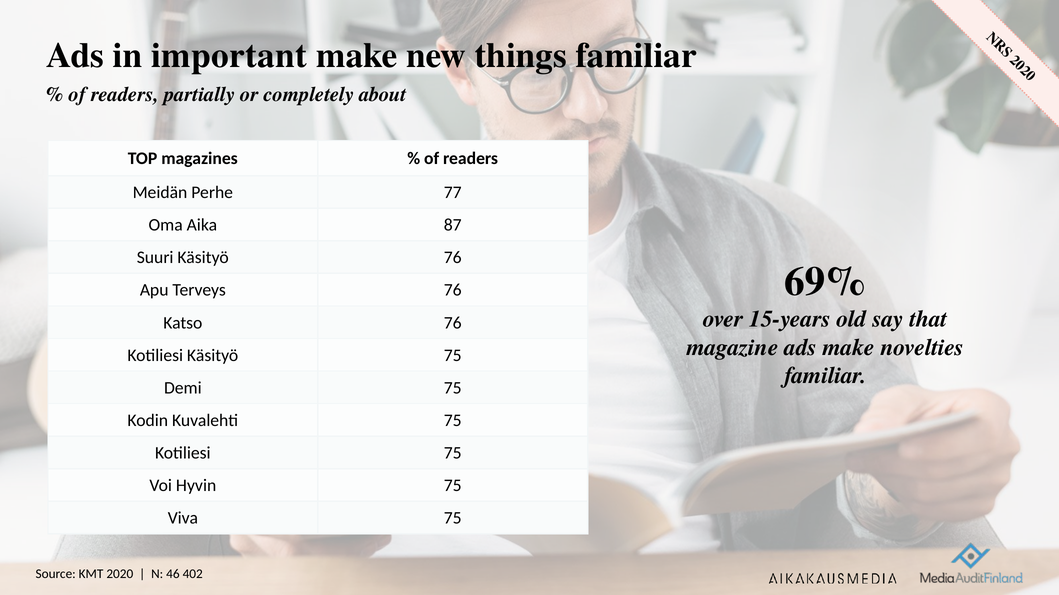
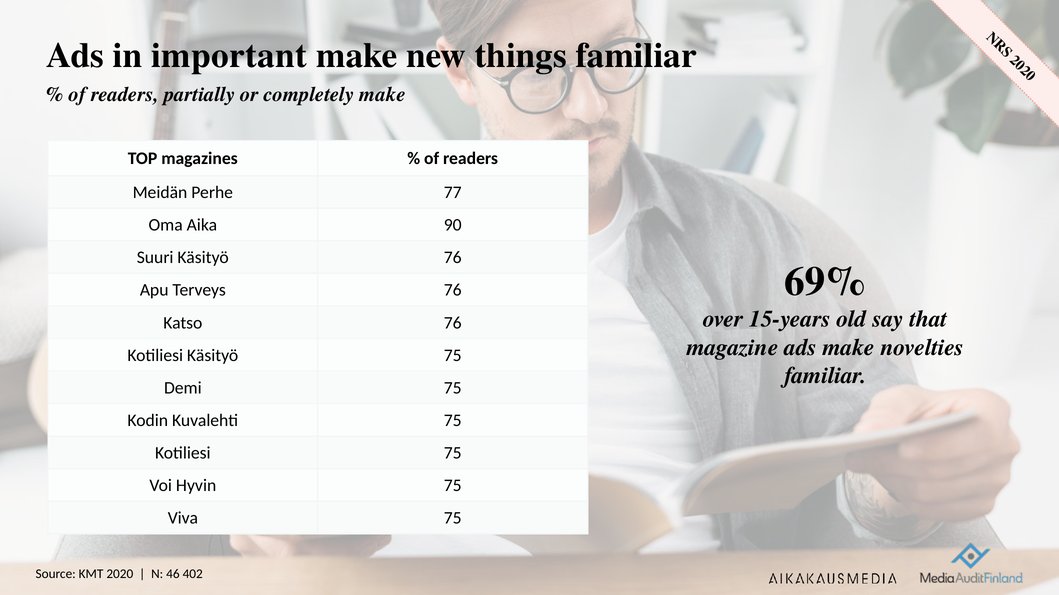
completely about: about -> make (383, 95)
87: 87 -> 90 (453, 225)
